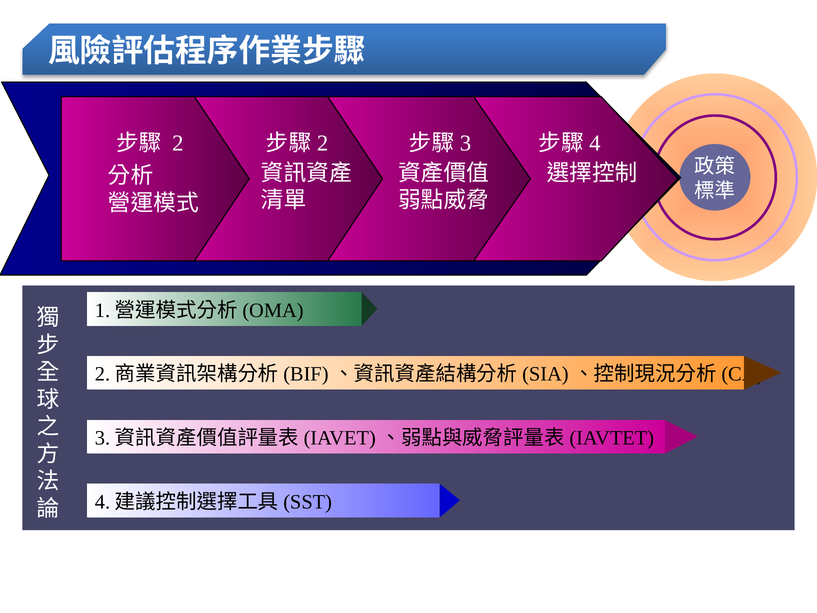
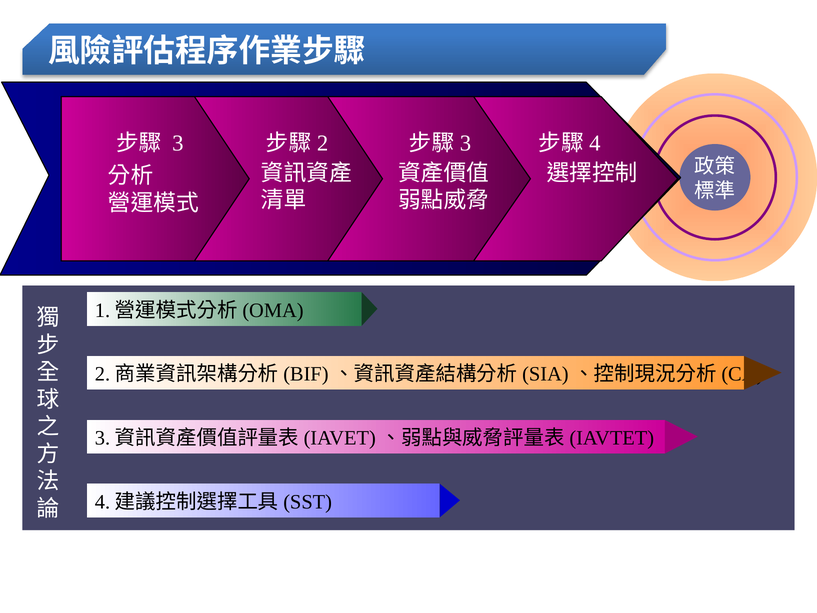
2: 2 -> 3 (178, 143)
